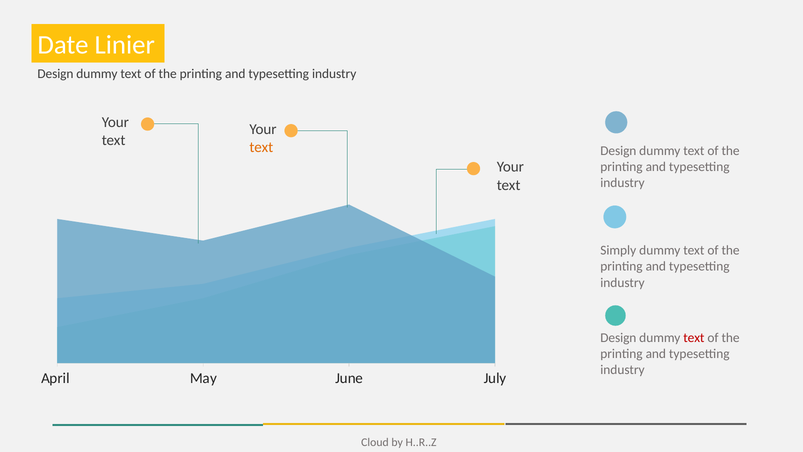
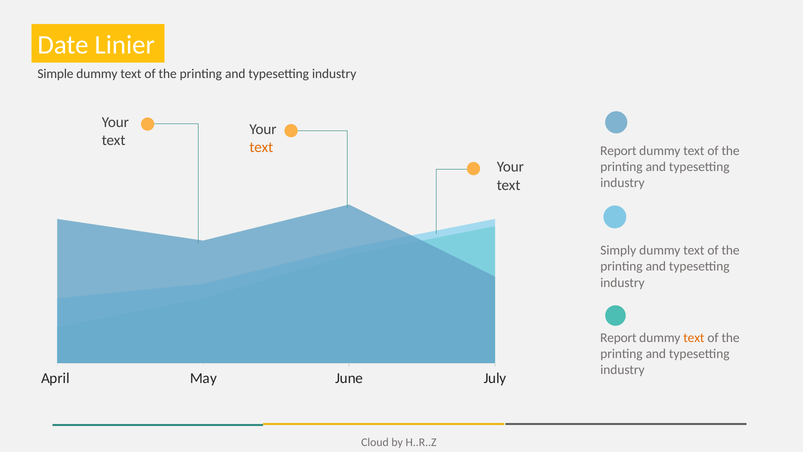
Design: Design -> Simple (55, 74)
Design: Design -> Report (618, 151)
Design: Design -> Report (618, 338)
text colour: red -> orange (694, 338)
